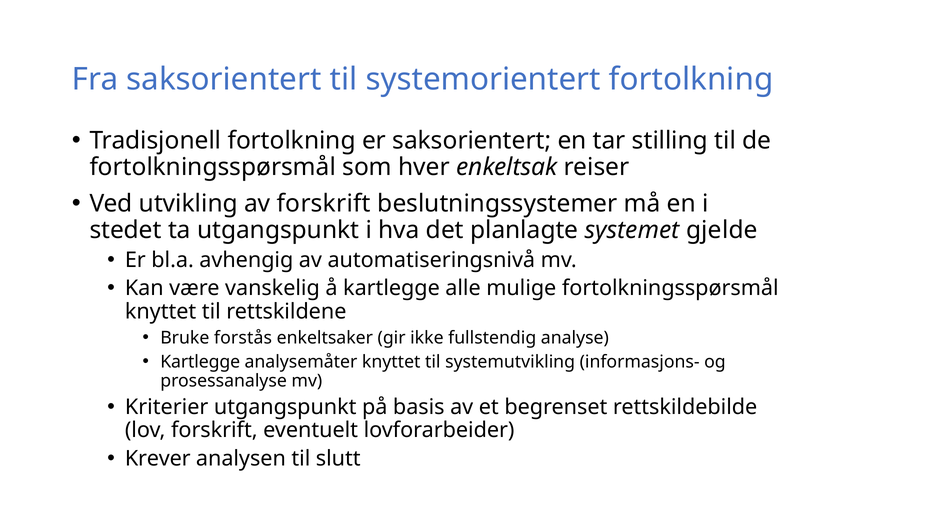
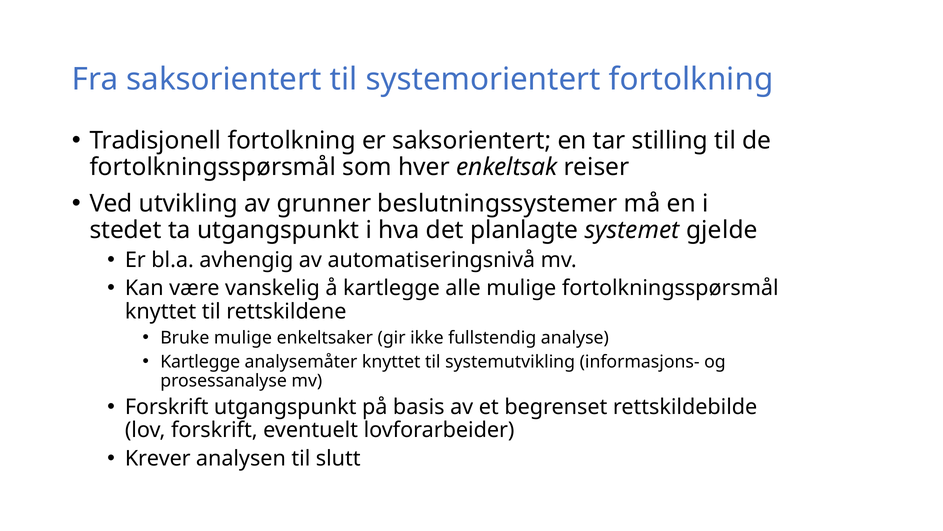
av forskrift: forskrift -> grunner (324, 203)
Bruke forstås: forstås -> mulige (243, 337)
Kriterier: Kriterier -> Forskrift (167, 406)
